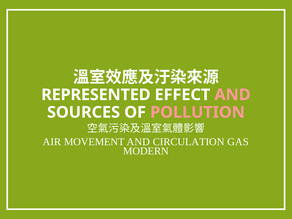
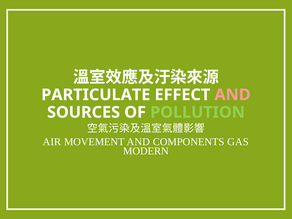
REPRESENTED: REPRESENTED -> PARTICULATE (96, 95)
POLLUTION colour: pink -> light green (198, 112)
CIRCULATION: CIRCULATION -> COMPONENTS (189, 142)
